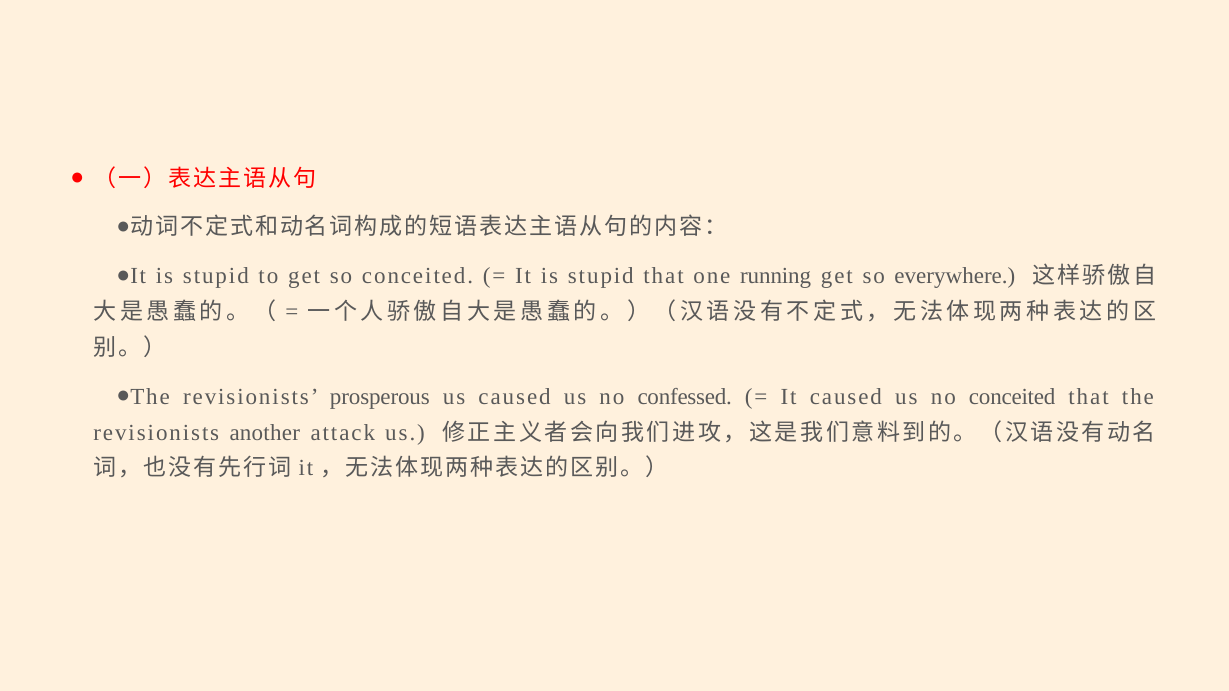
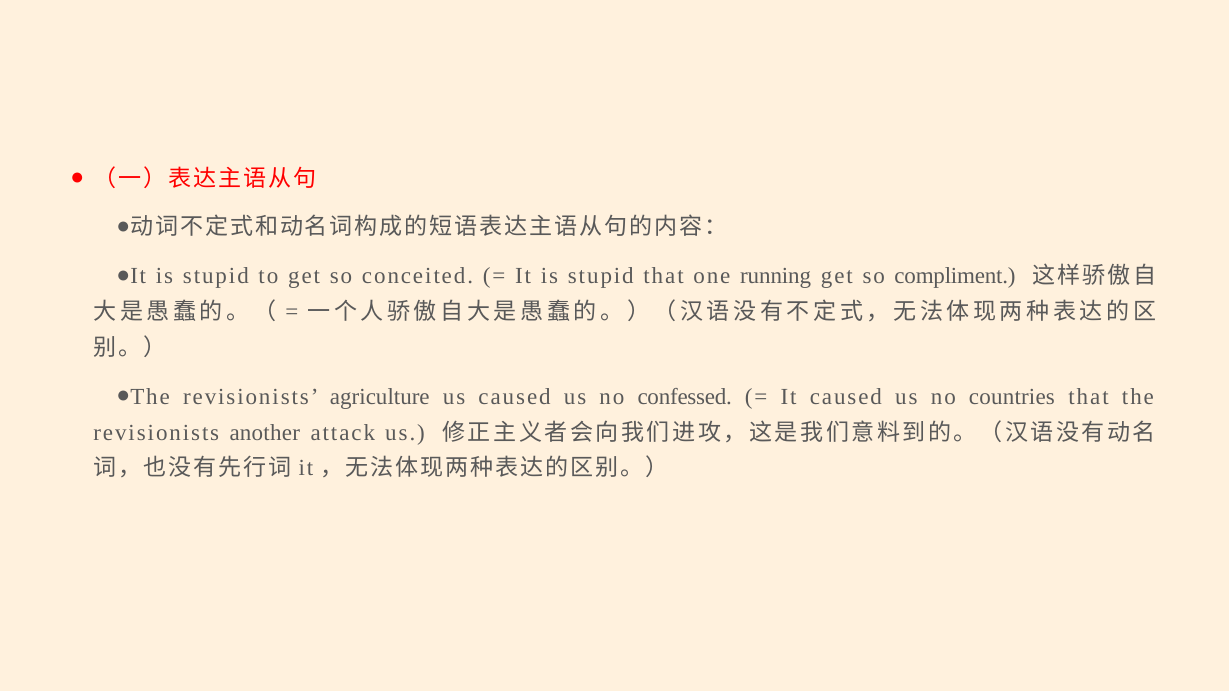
everywhere: everywhere -> compliment (955, 276)
prosperous: prosperous -> agriculture (380, 397)
no conceited: conceited -> countries (1012, 397)
